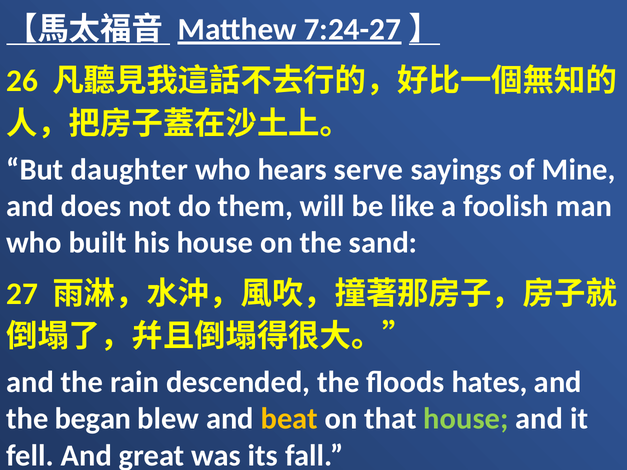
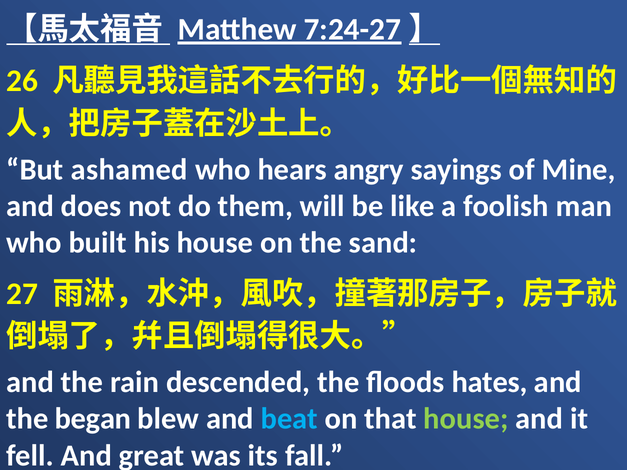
daughter: daughter -> ashamed (129, 170)
serve: serve -> angry (369, 170)
beat colour: yellow -> light blue (289, 419)
